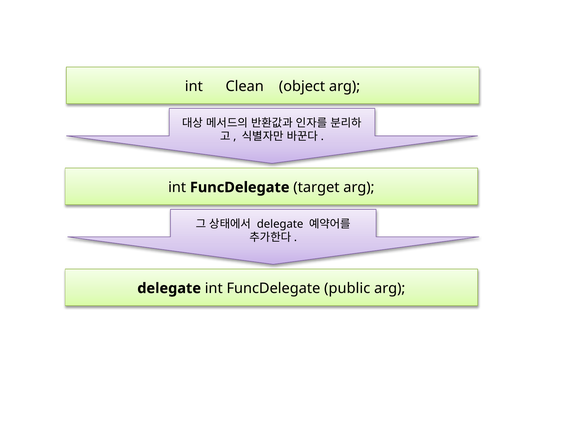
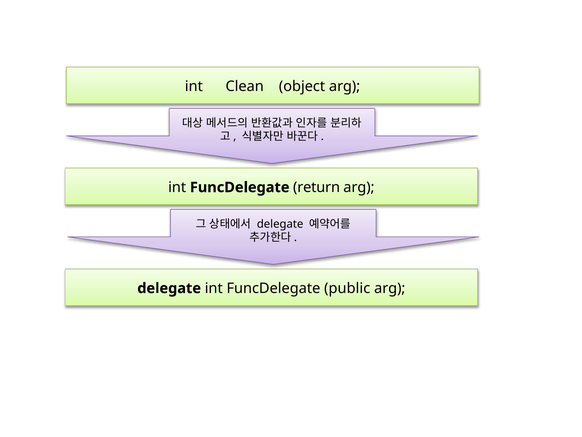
target: target -> return (317, 187)
